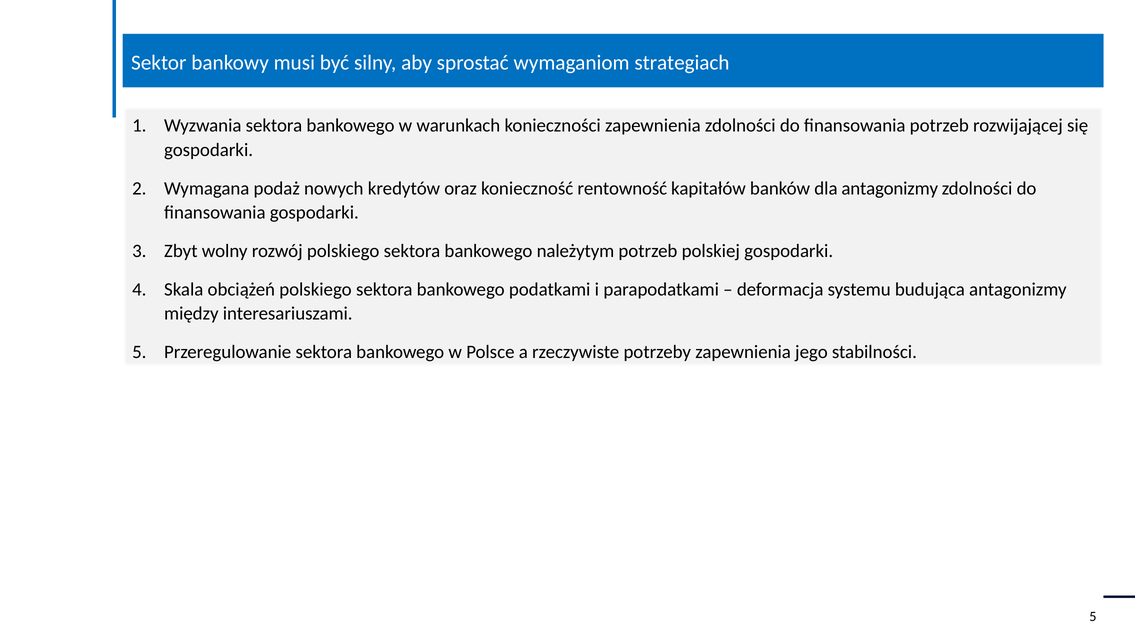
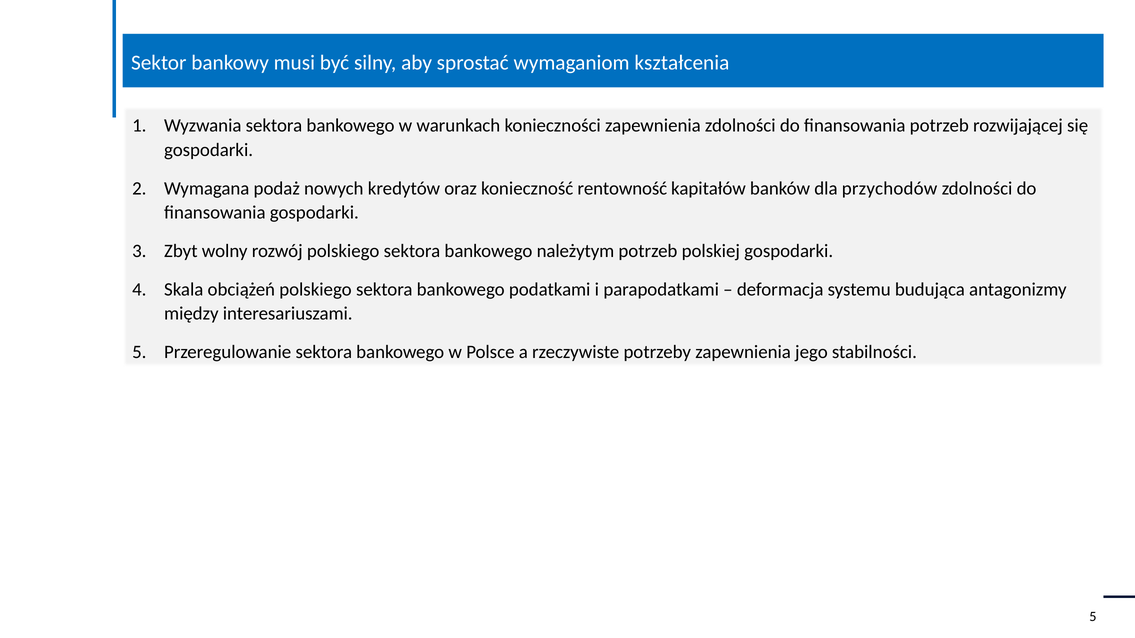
strategiach: strategiach -> kształcenia (682, 63)
dla antagonizmy: antagonizmy -> przychodów (890, 189)
